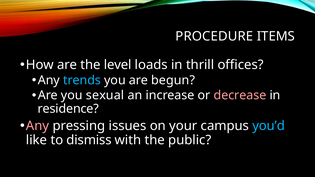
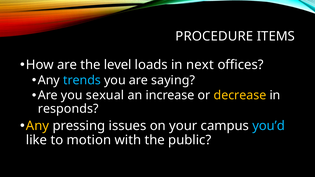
thrill: thrill -> next (200, 65)
begun: begun -> saying (173, 80)
decrease colour: pink -> yellow (240, 95)
residence: residence -> responds (68, 109)
Any colour: pink -> yellow (38, 126)
dismiss: dismiss -> motion (89, 140)
